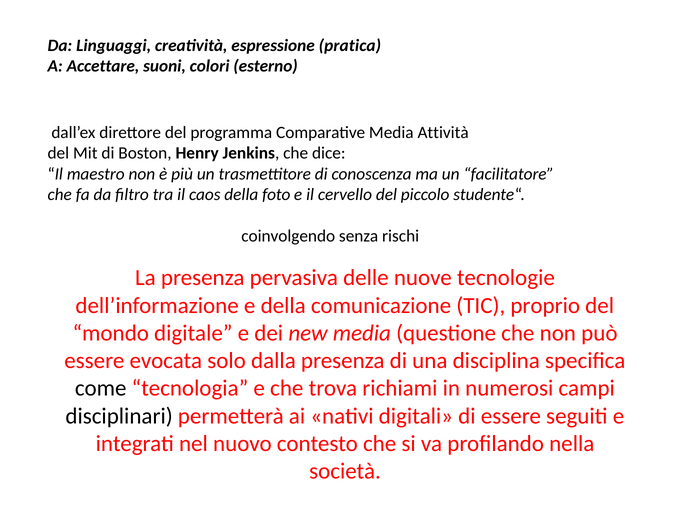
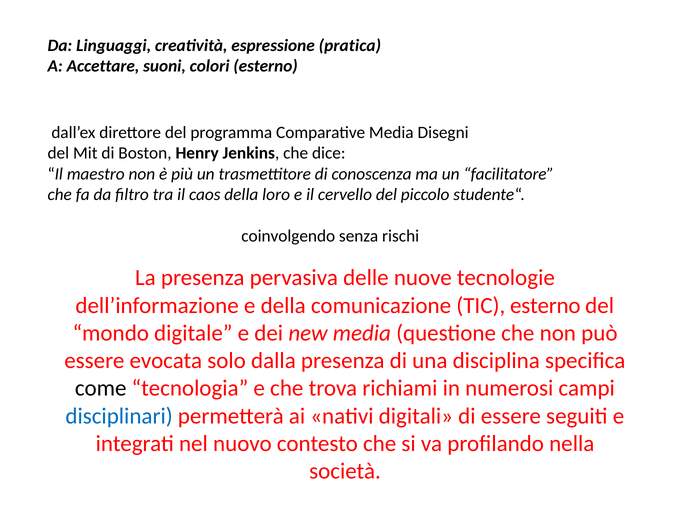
Attività: Attività -> Disegni (443, 133)
foto: foto -> loro (276, 195)
TIC proprio: proprio -> esterno (545, 306)
disciplinari colour: black -> blue (119, 416)
